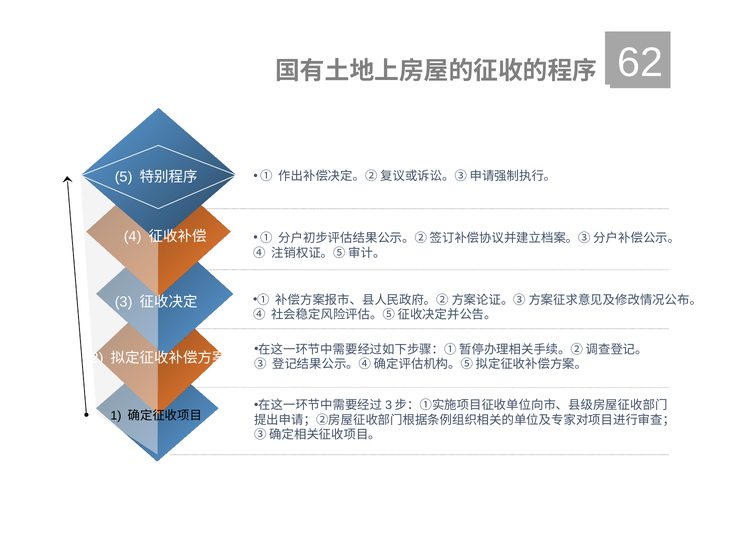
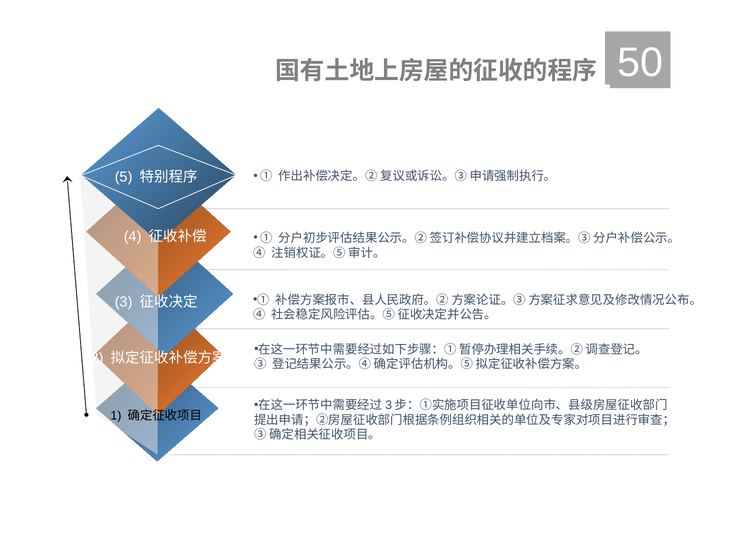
62: 62 -> 50 (640, 63)
